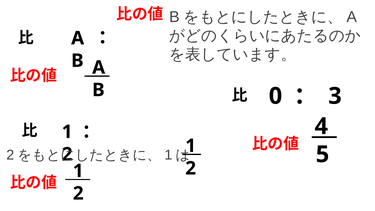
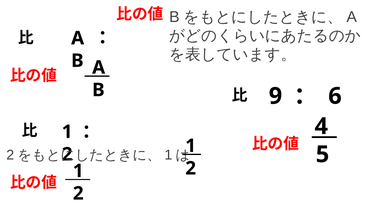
0: 0 -> 9 (275, 96)
3: 3 -> 6 (335, 96)
